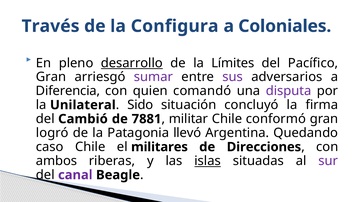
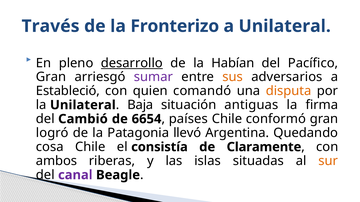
Configura: Configura -> Fronterizo (175, 26)
a Coloniales: Coloniales -> Unilateral (285, 26)
Límites: Límites -> Habían (233, 63)
sus colour: purple -> orange (233, 77)
Diferencia: Diferencia -> Estableció (68, 91)
disputa colour: purple -> orange (289, 91)
Sido: Sido -> Baja (140, 105)
concluyó: concluyó -> antiguas (251, 105)
7881: 7881 -> 6654 (147, 119)
militar: militar -> países (188, 119)
caso: caso -> cosa (50, 147)
militares: militares -> consistía (159, 147)
Direcciones: Direcciones -> Claramente (264, 147)
islas underline: present -> none (208, 161)
sur colour: purple -> orange (328, 161)
